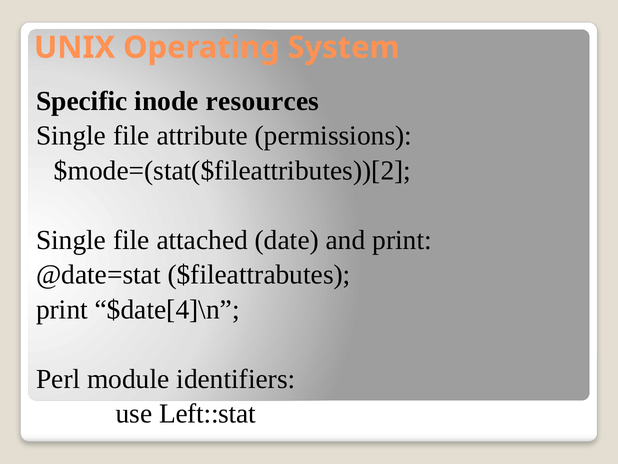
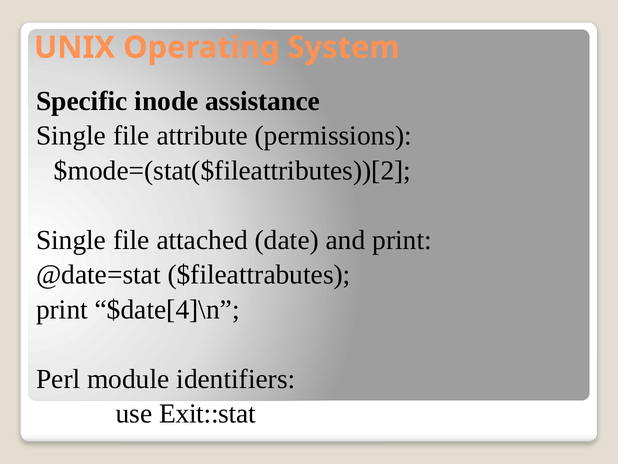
resources: resources -> assistance (263, 101)
Left::stat: Left::stat -> Exit::stat (207, 413)
